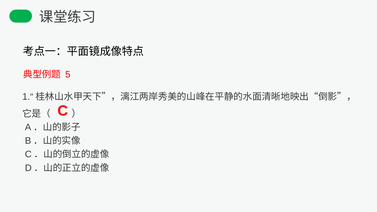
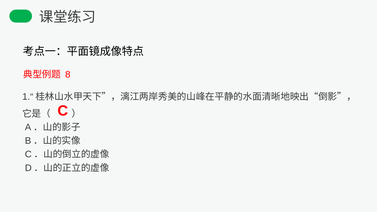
5: 5 -> 8 (68, 74)
